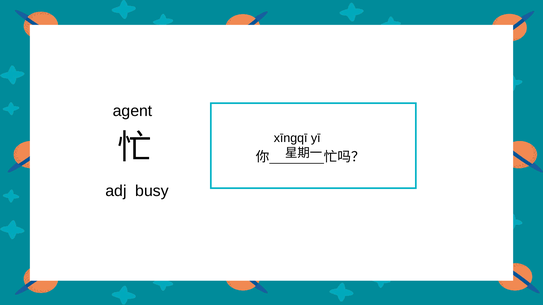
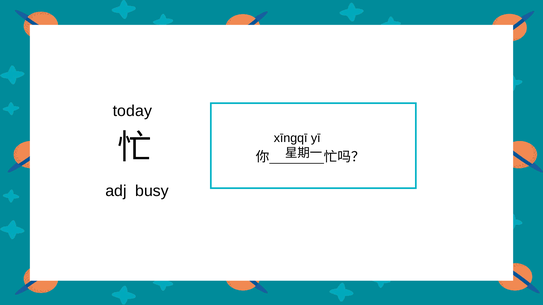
agent: agent -> today (132, 111)
